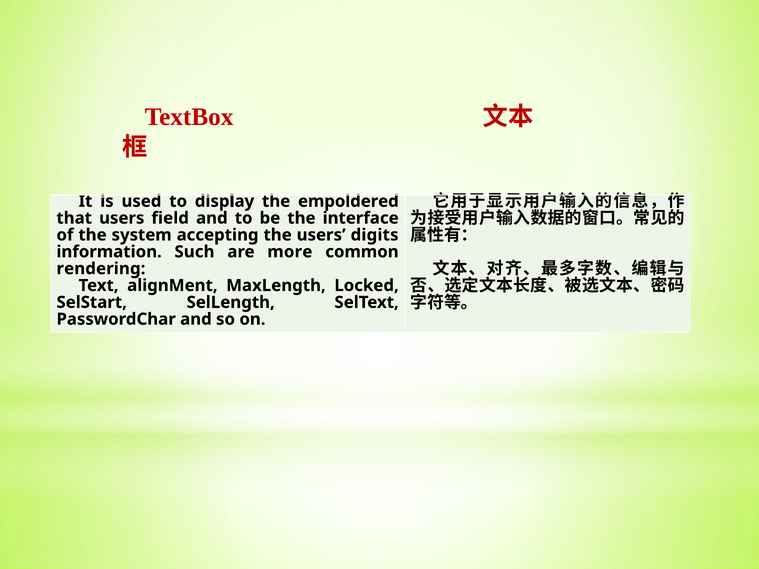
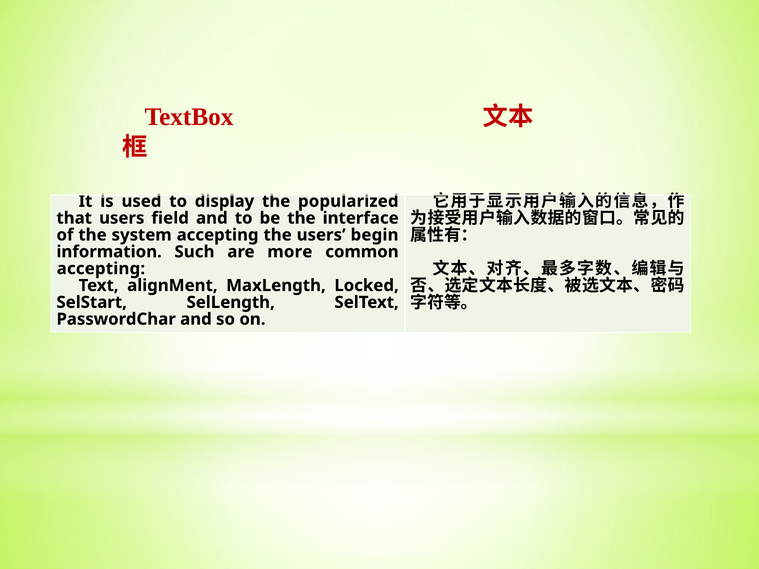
empoldered: empoldered -> popularized (348, 201)
digits: digits -> begin (375, 235)
rendering: rendering -> accepting (101, 269)
